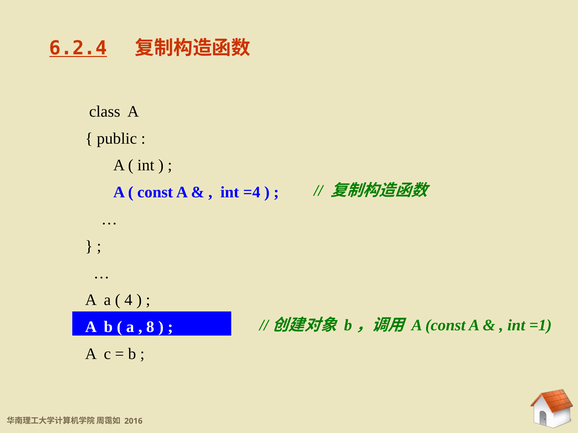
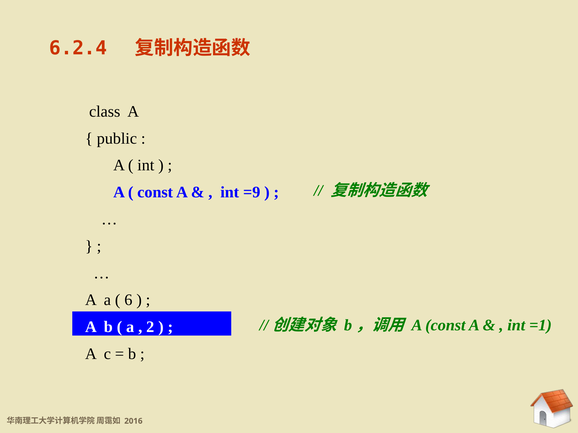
6.2.4 underline: present -> none (78, 48)
=4: =4 -> =9 (252, 192)
4: 4 -> 6 (128, 300)
8: 8 -> 2 (150, 327)
